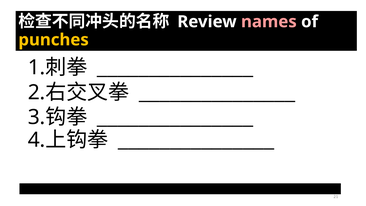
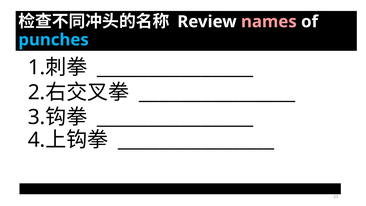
punches colour: yellow -> light blue (54, 40)
